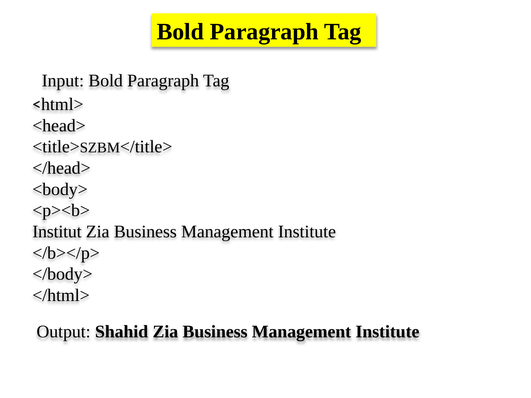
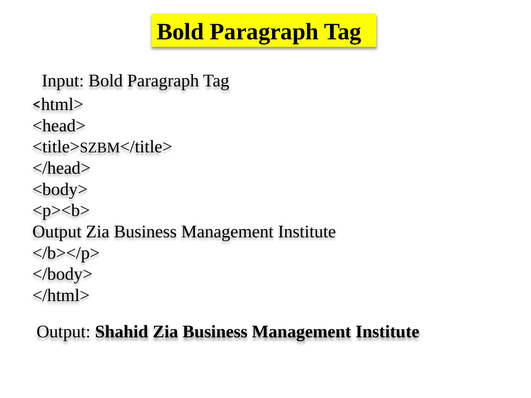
Institut: Institut -> Output (57, 232)
